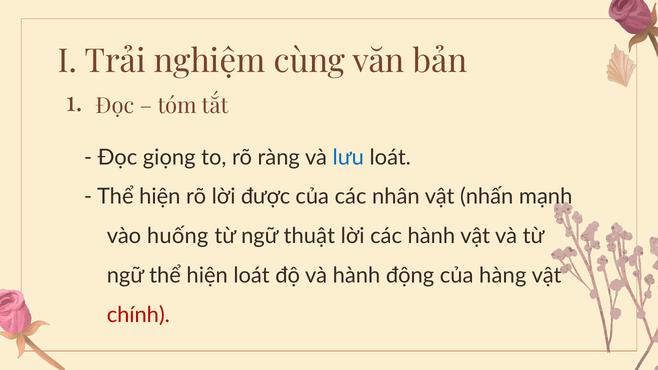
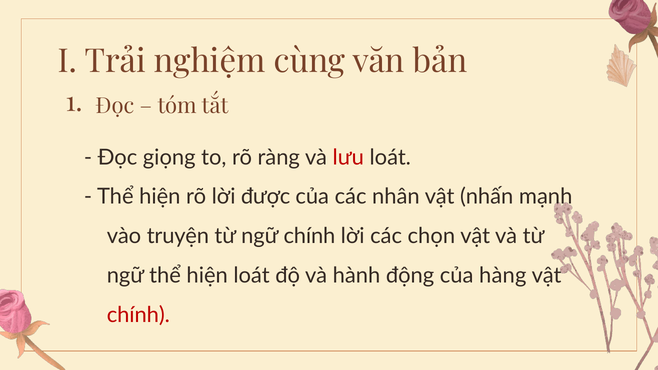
lưu colour: blue -> red (348, 157)
huống: huống -> truyện (178, 236)
ngữ thuật: thuật -> chính (309, 236)
các hành: hành -> chọn (431, 236)
